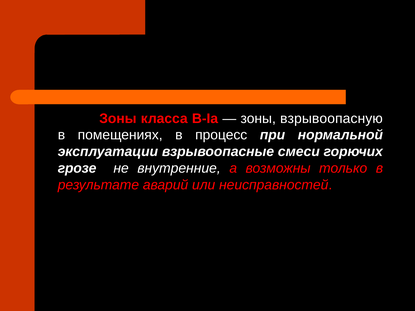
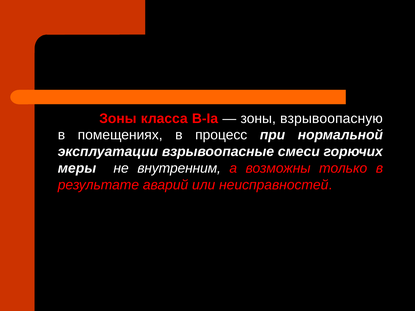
грозе: грозе -> меры (77, 168)
внутренние: внутренние -> внутренним (179, 168)
